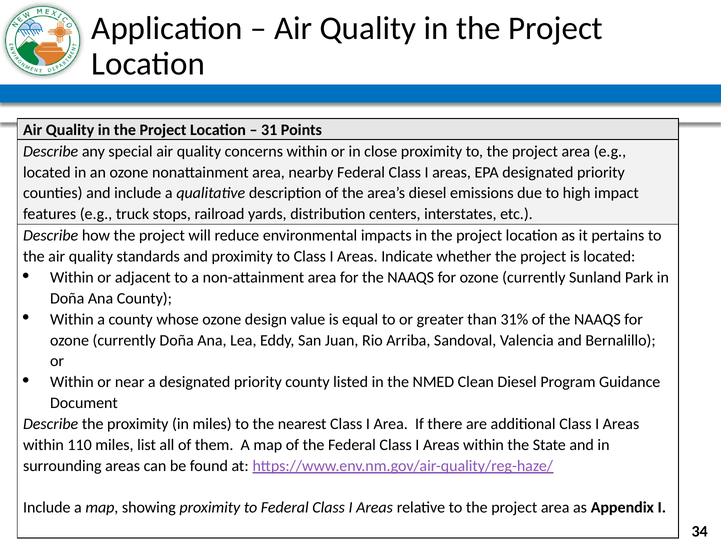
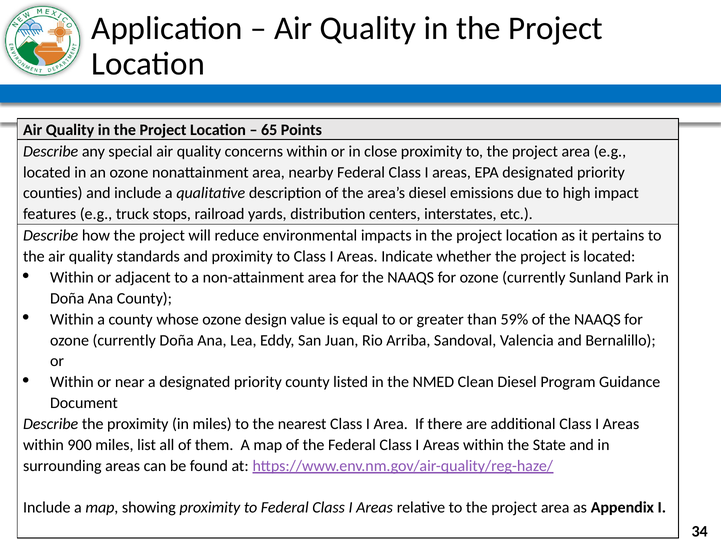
31: 31 -> 65 (269, 130)
31%: 31% -> 59% (514, 320)
110: 110 -> 900 (80, 445)
